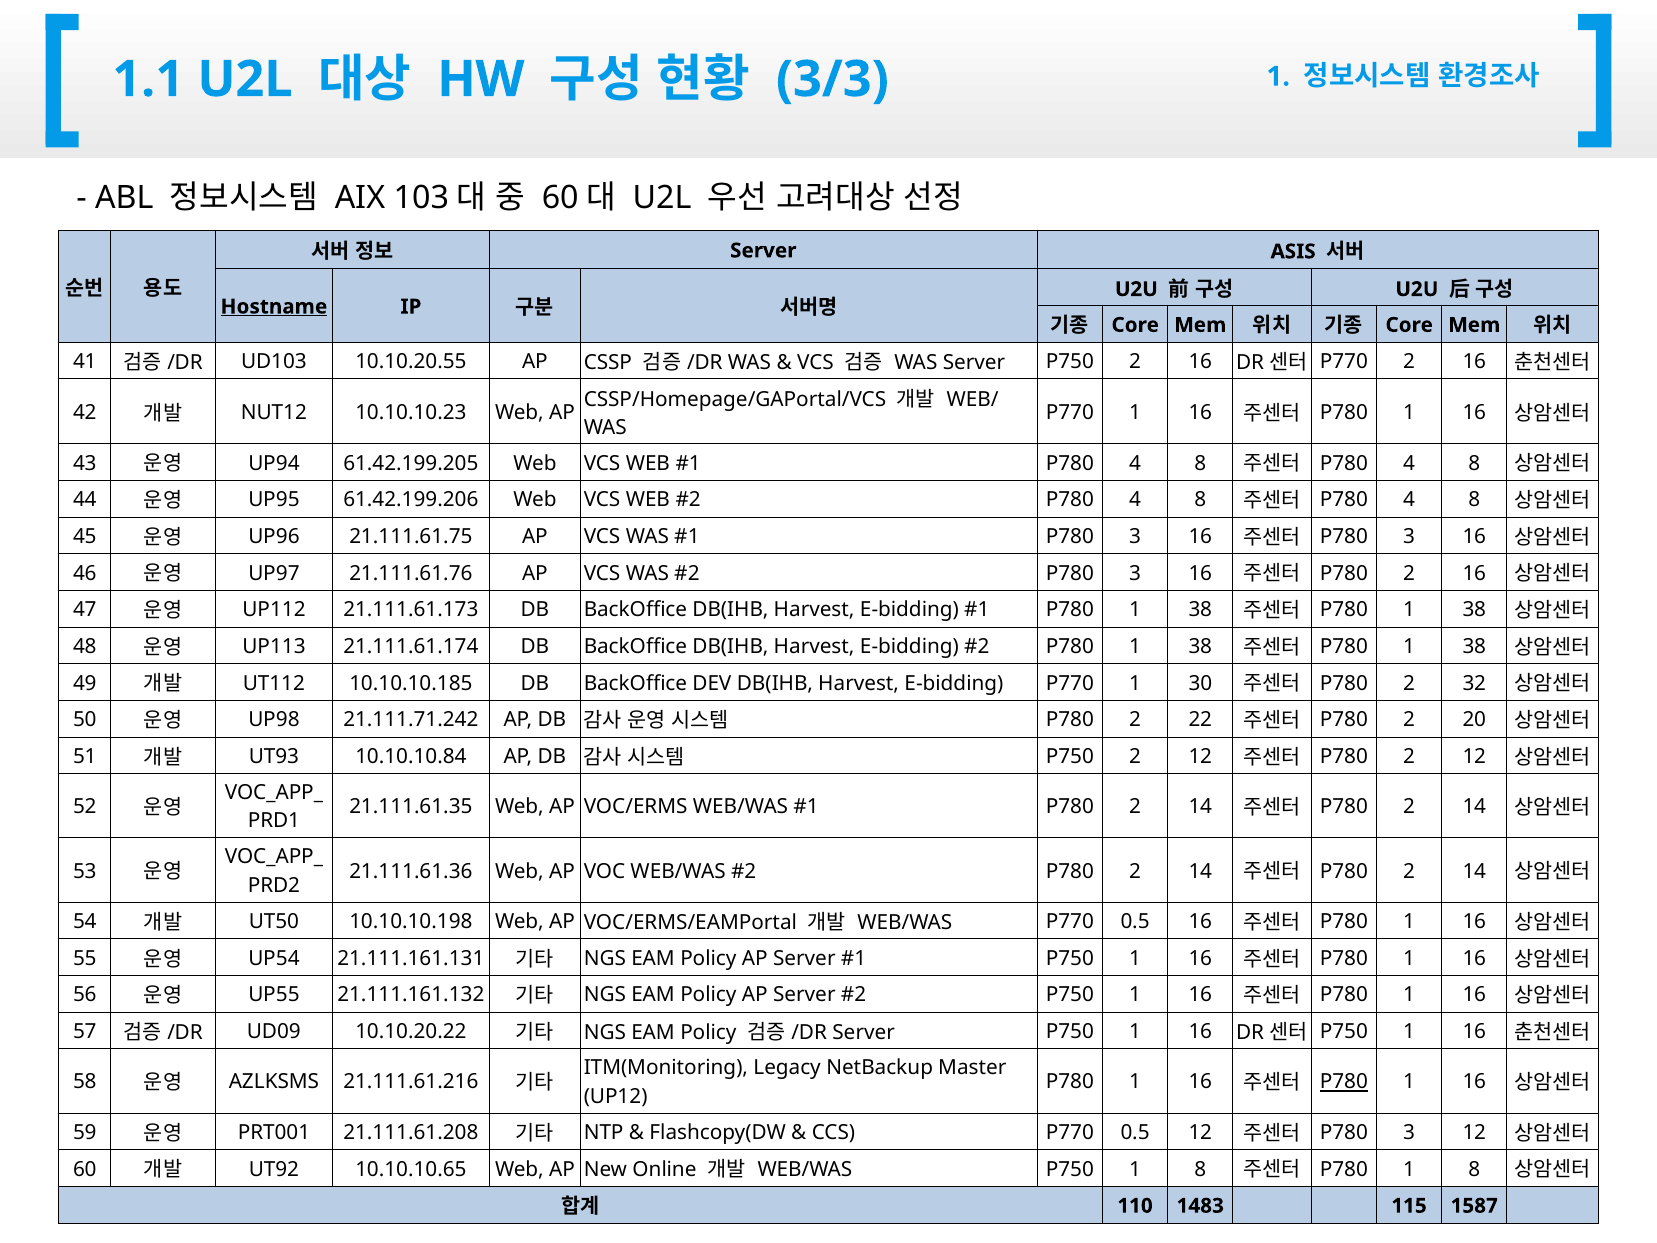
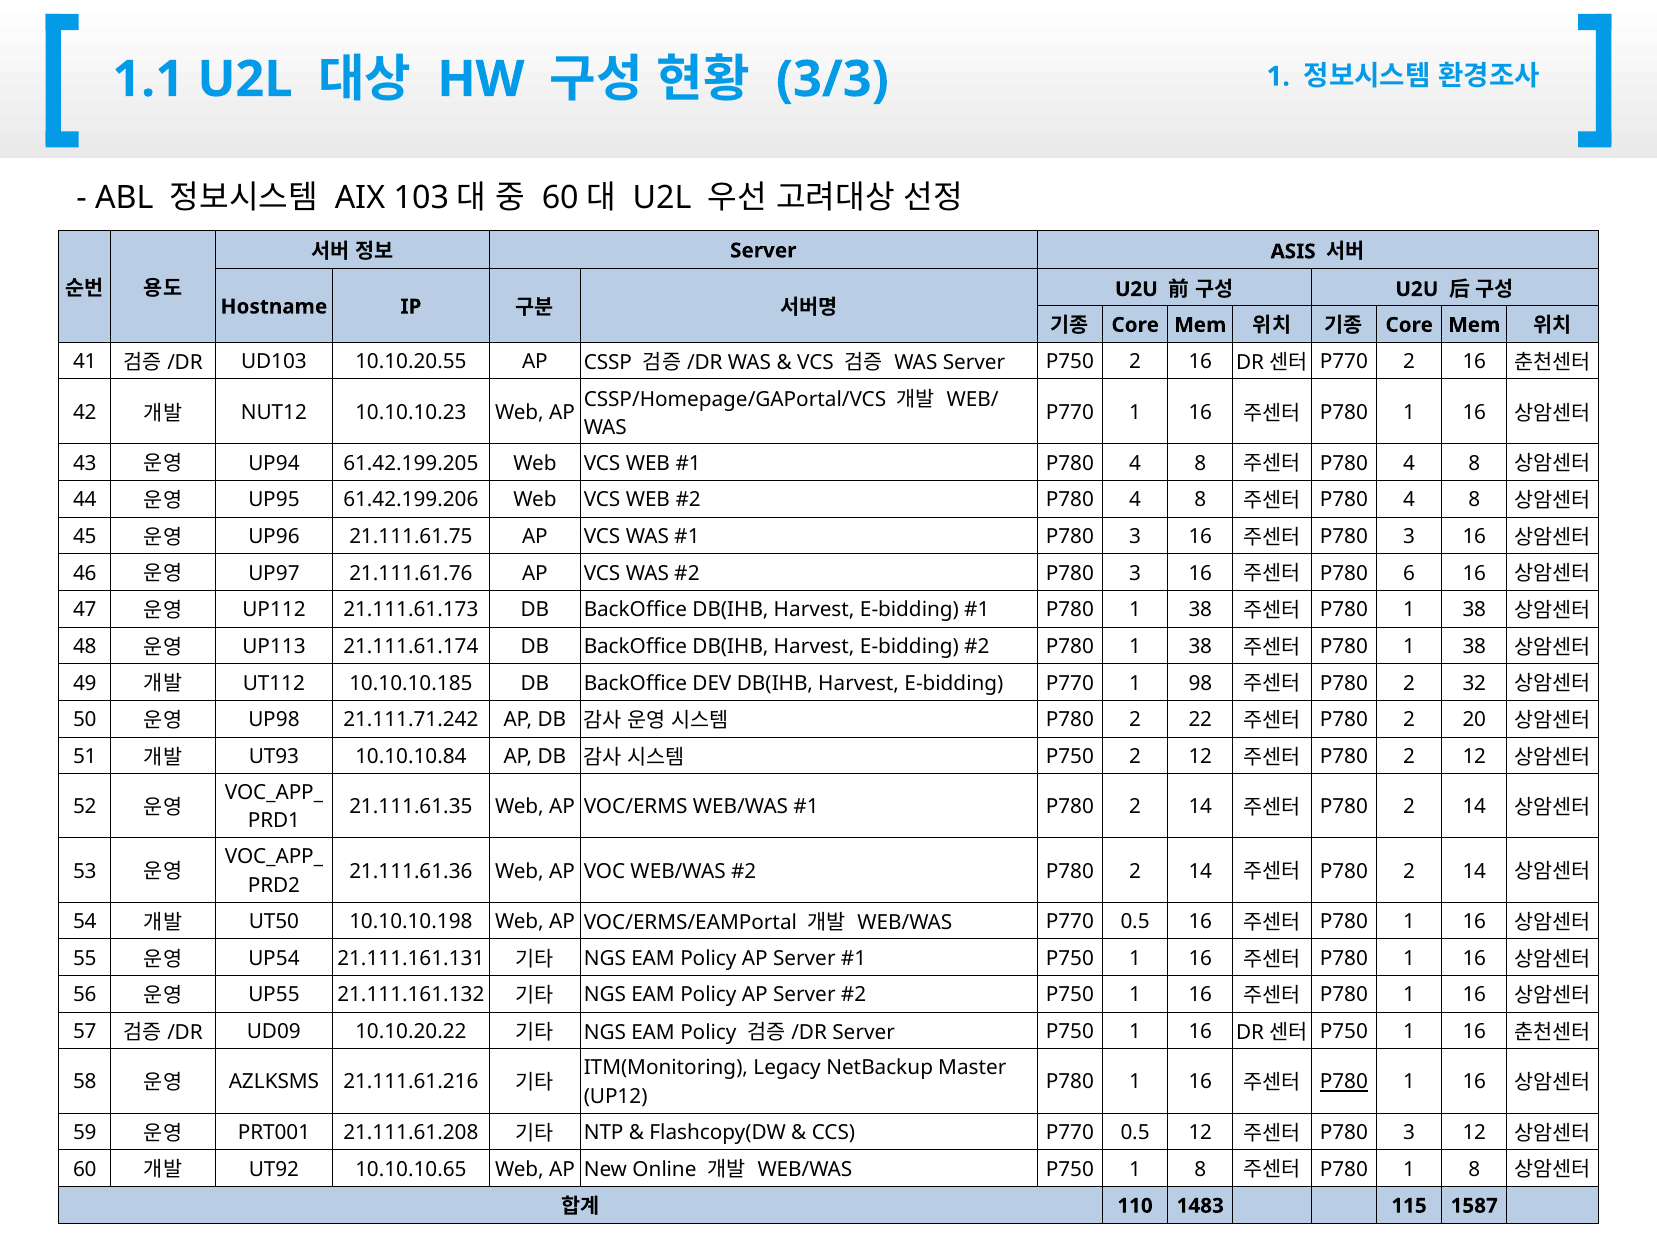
Hostname underline: present -> none (274, 307)
2: 2 -> 6 (1409, 573)
30: 30 -> 98 (1200, 683)
